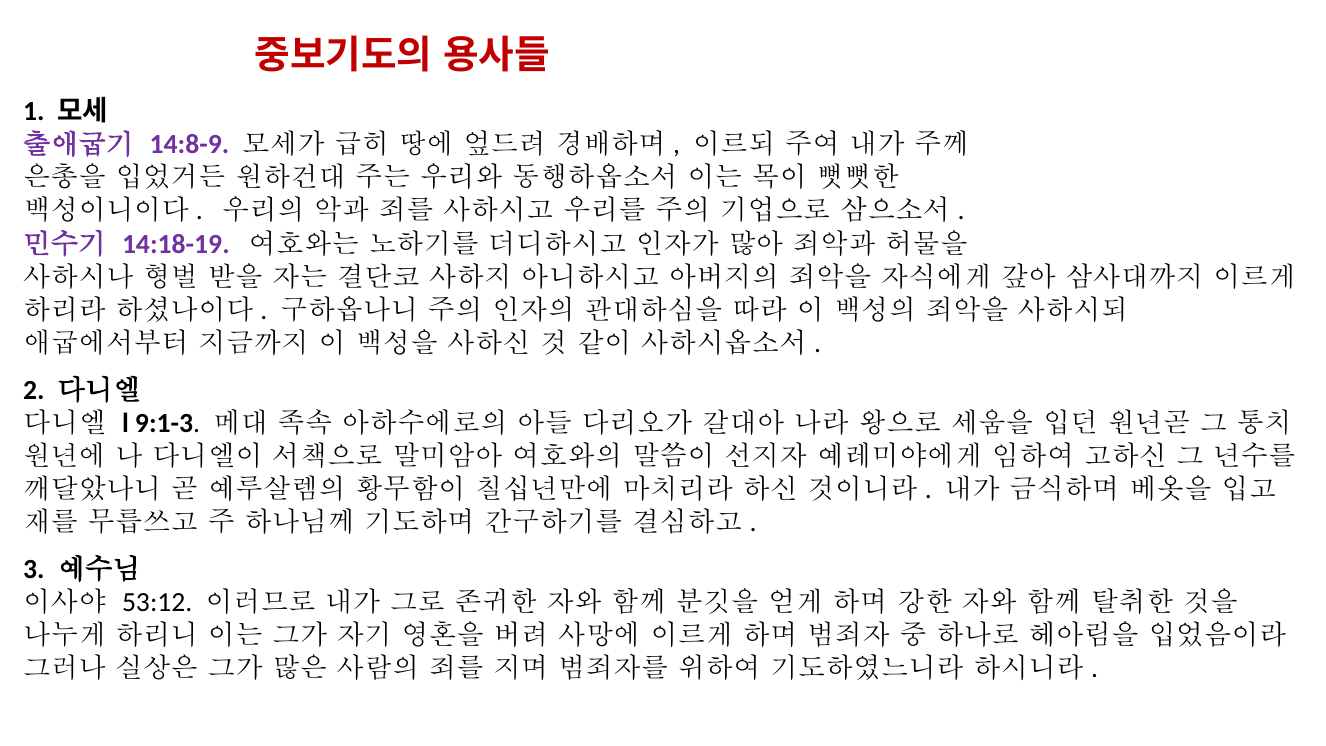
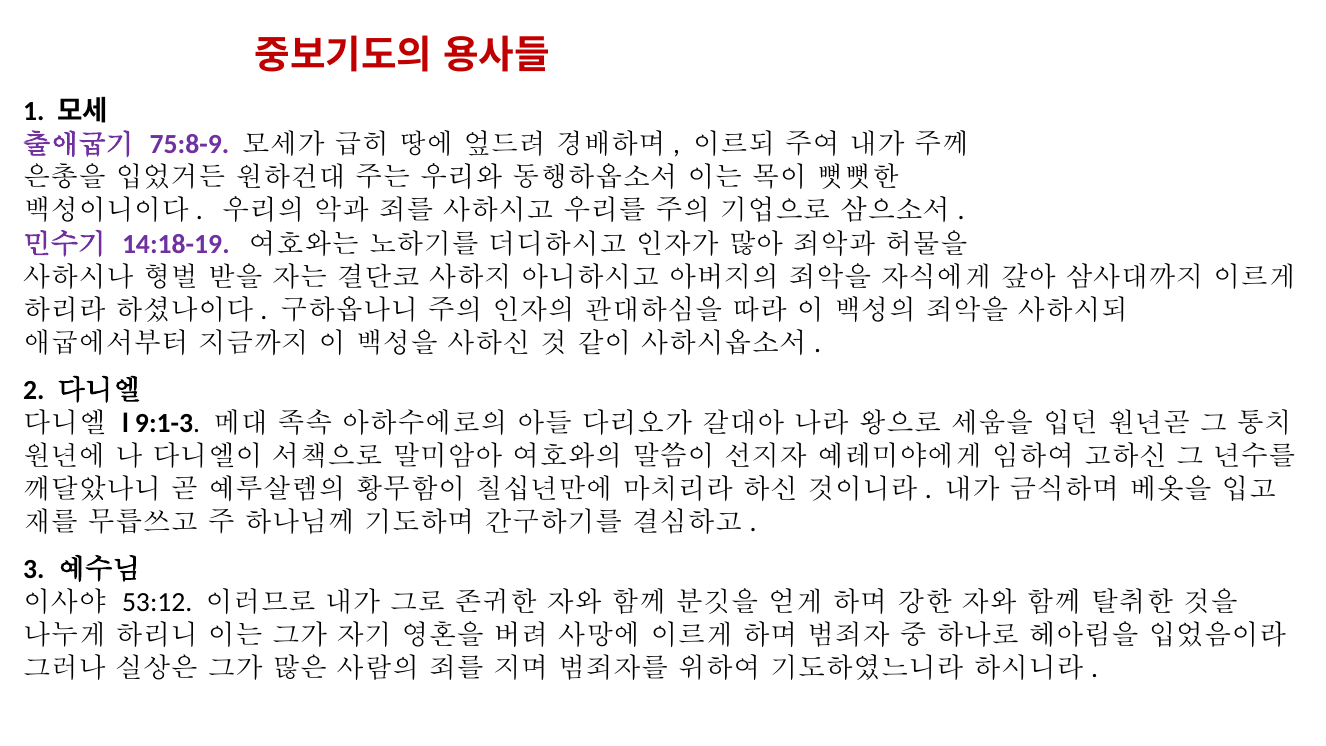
14:8-9: 14:8-9 -> 75:8-9 (189, 145)
